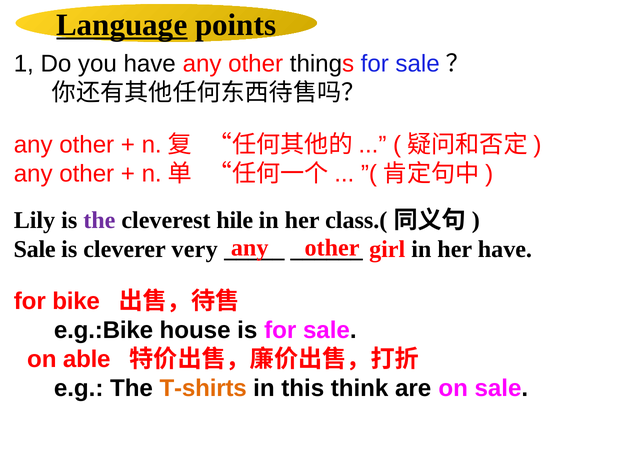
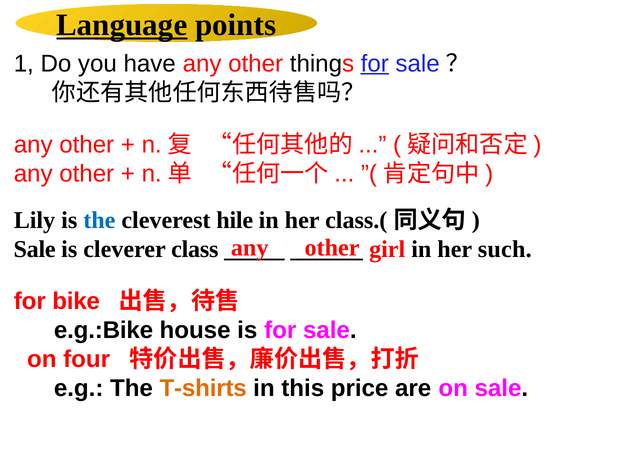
for underline: none -> present (375, 64)
the colour: purple -> blue (99, 220)
very: very -> class (195, 249)
her have: have -> such (505, 249)
able: able -> four (87, 359)
think: think -> price (360, 388)
